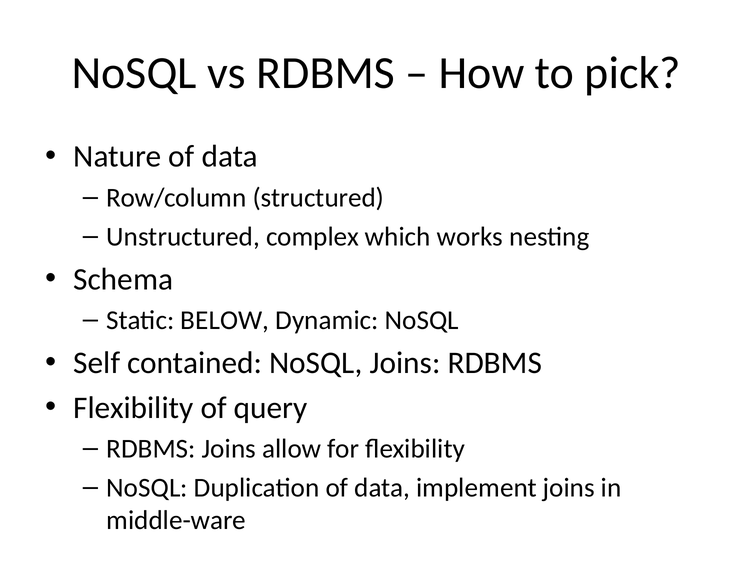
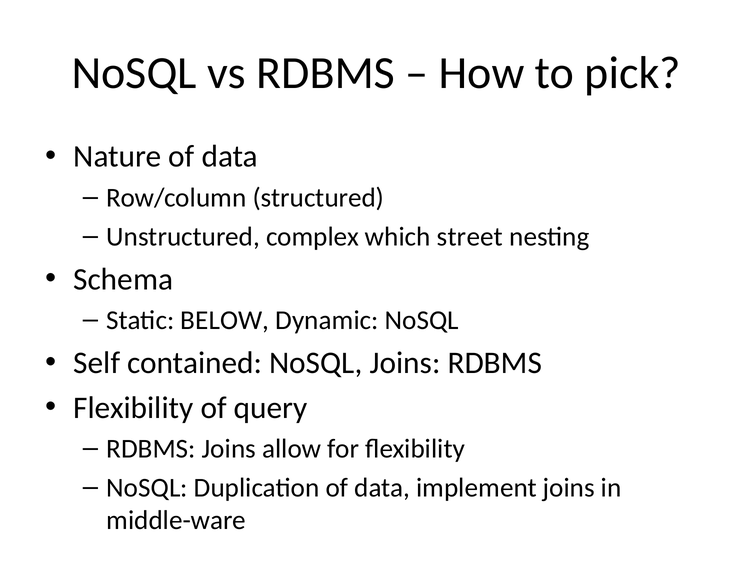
works: works -> street (470, 237)
